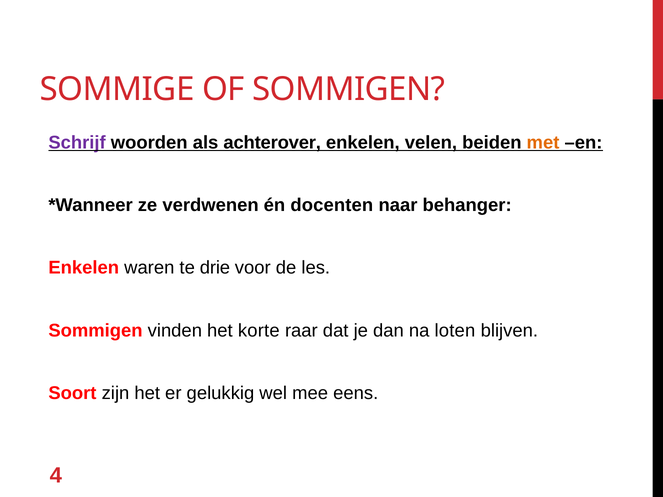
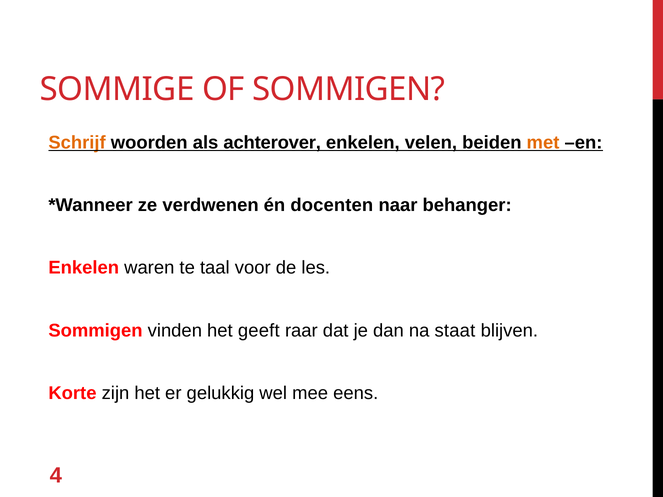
Schrijf colour: purple -> orange (77, 143)
drie: drie -> taal (215, 268)
korte: korte -> geeft (259, 331)
loten: loten -> staat (455, 331)
Soort: Soort -> Korte (72, 393)
